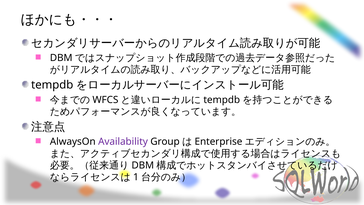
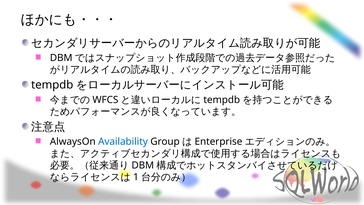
Availability colour: purple -> blue (123, 142)
